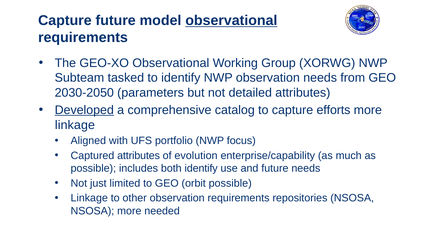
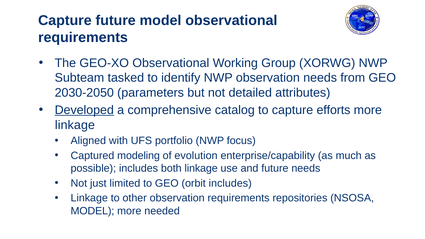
observational underline: present -> none (231, 21)
Captured attributes: attributes -> modeling (139, 156)
both identify: identify -> linkage (201, 168)
orbit possible: possible -> includes (230, 183)
NSOSA: NSOSA -> MODEL (92, 211)
